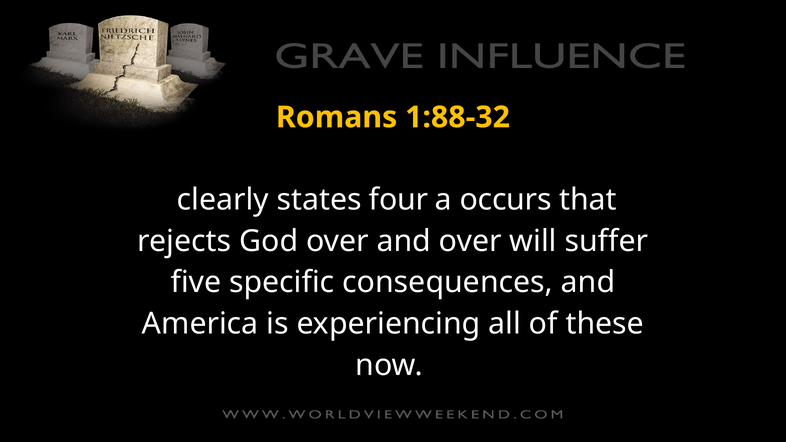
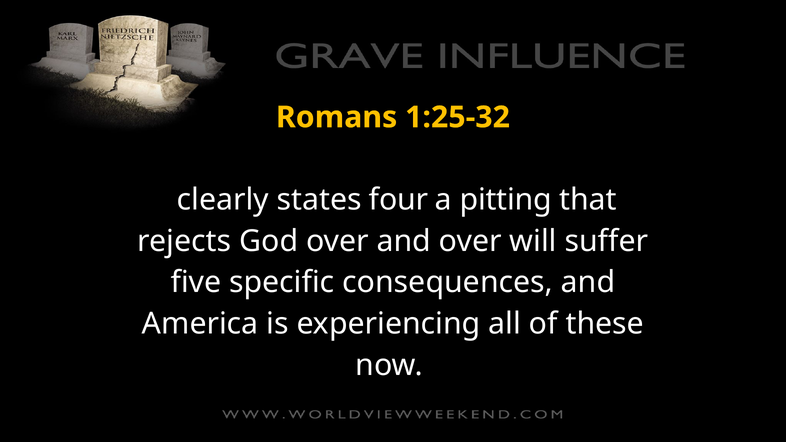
1:88-32: 1:88-32 -> 1:25-32 (458, 117)
occurs: occurs -> pitting (506, 200)
